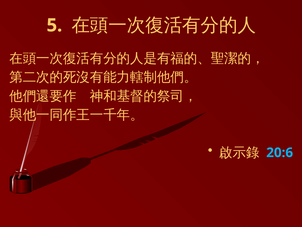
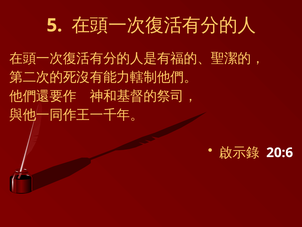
20:6 colour: light blue -> white (280, 152)
